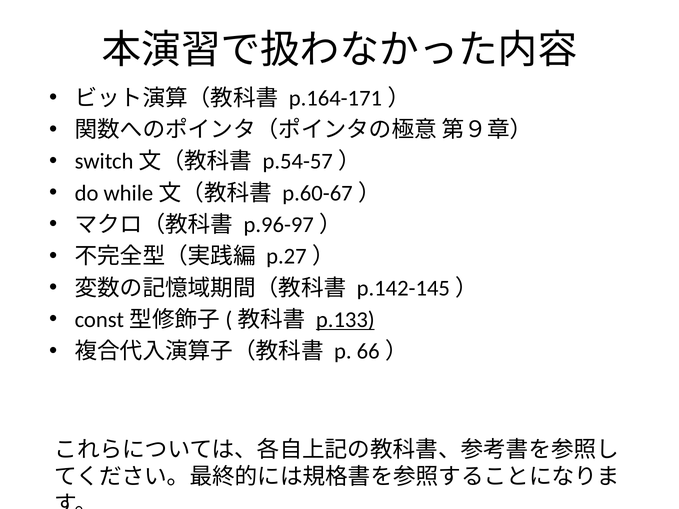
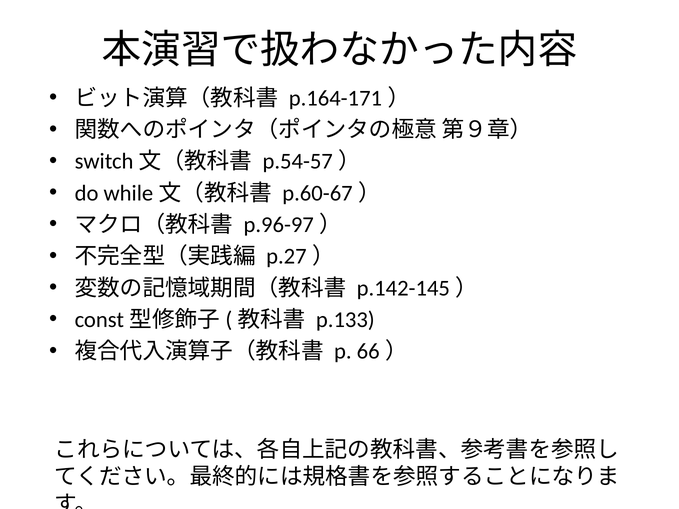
p.133 underline: present -> none (345, 320)
